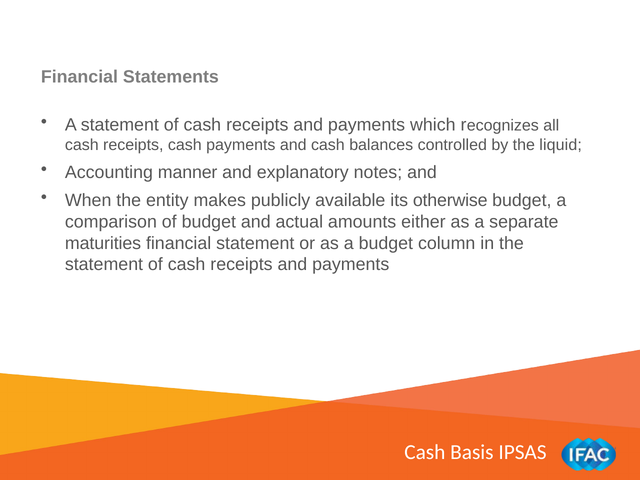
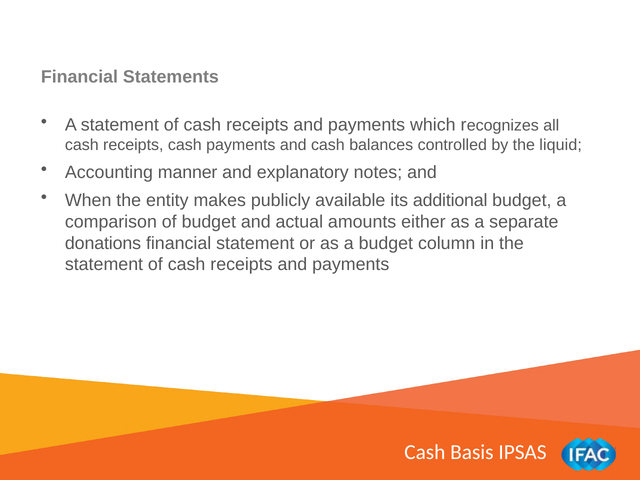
otherwise: otherwise -> additional (450, 200)
maturities: maturities -> donations (103, 243)
